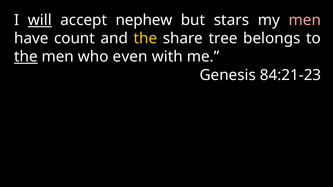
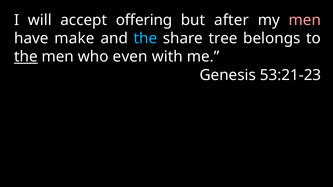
will underline: present -> none (40, 20)
nephew: nephew -> offering (144, 20)
stars: stars -> after (231, 20)
count: count -> make (74, 38)
the colour: yellow -> light blue (145, 38)
84:21-23: 84:21-23 -> 53:21-23 (291, 75)
